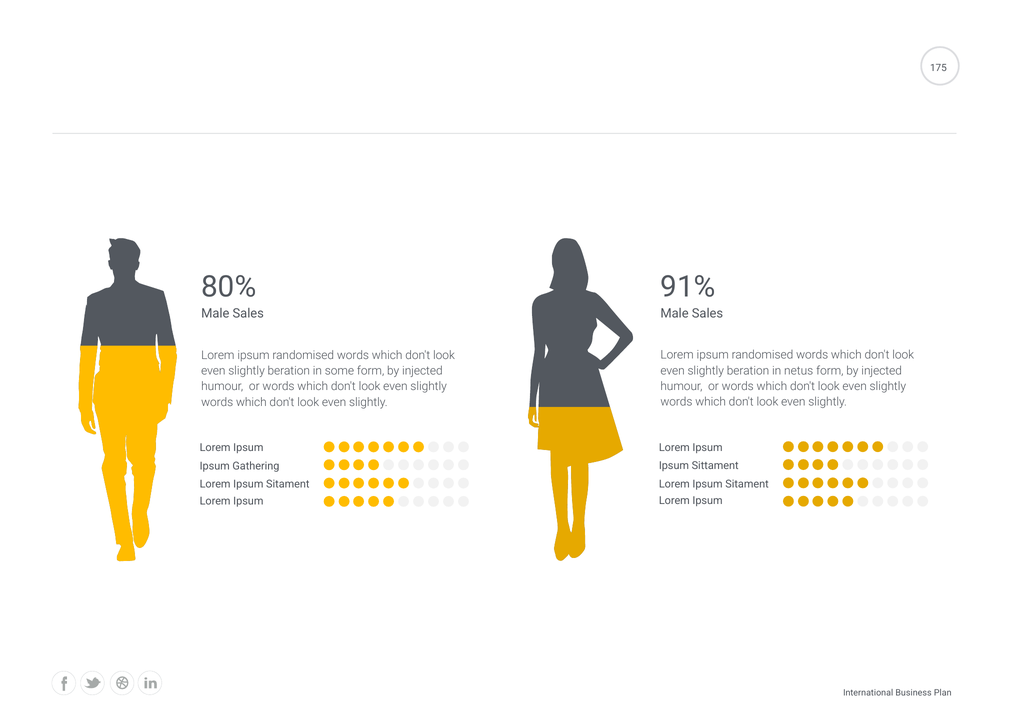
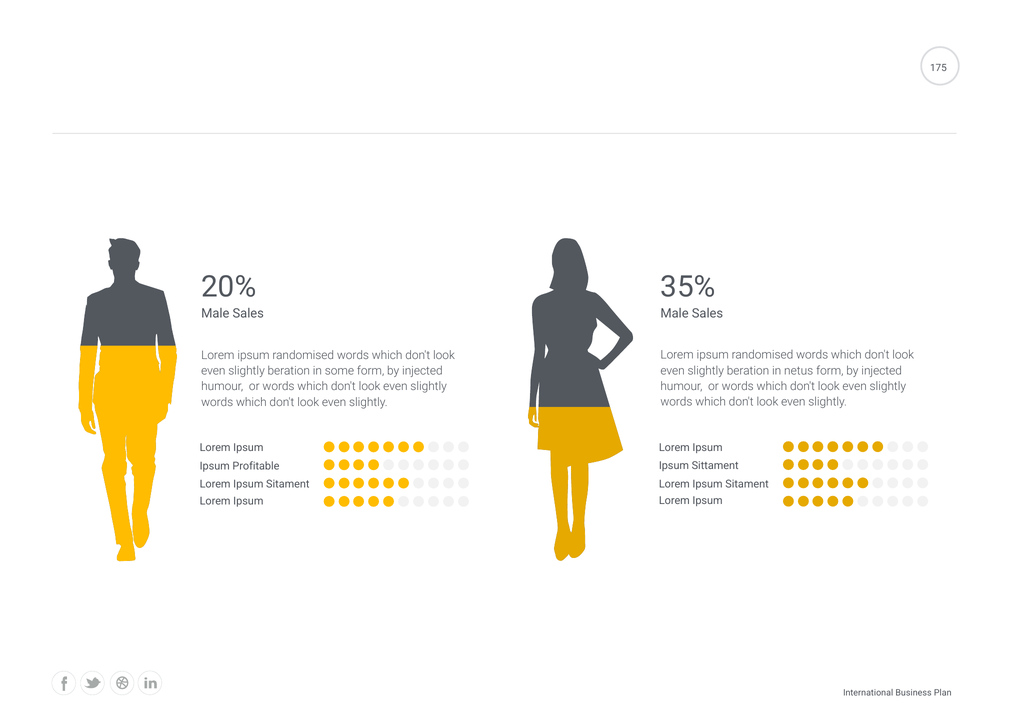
91%: 91% -> 35% (688, 287)
80%: 80% -> 20% (229, 287)
Gathering: Gathering -> Profitable (256, 466)
